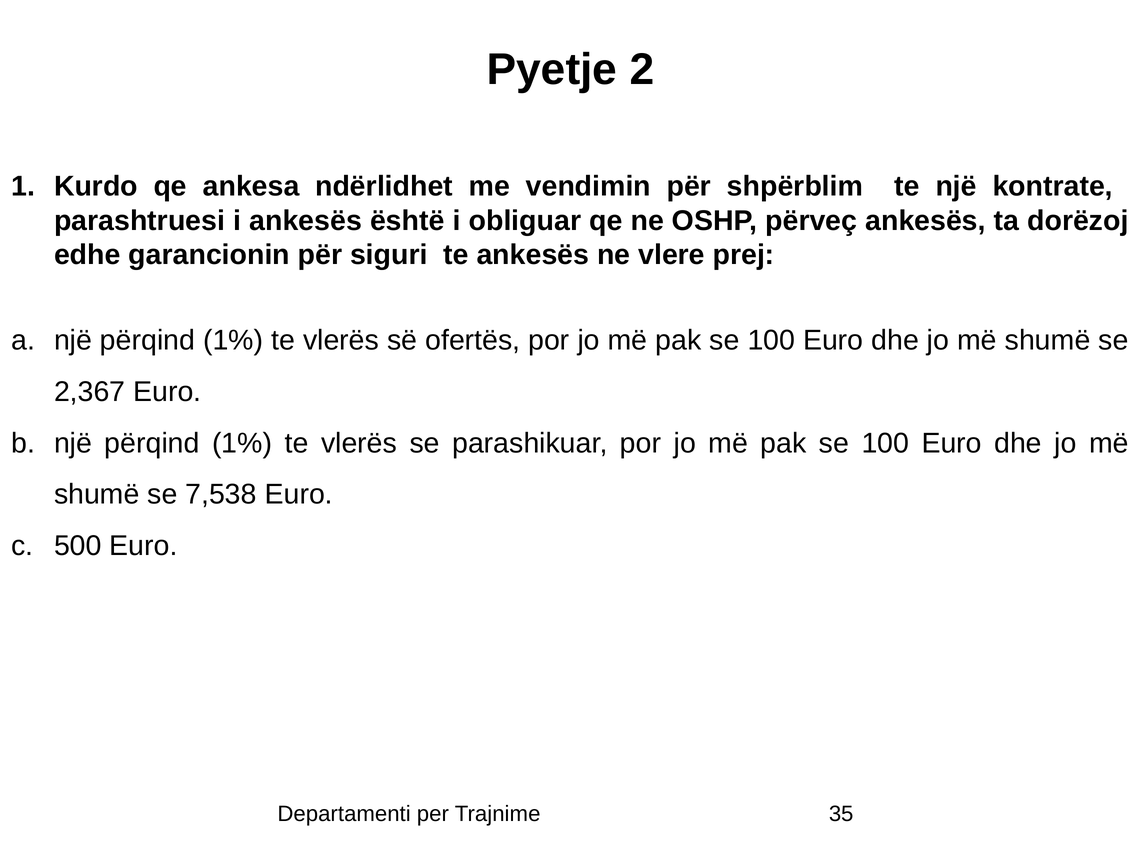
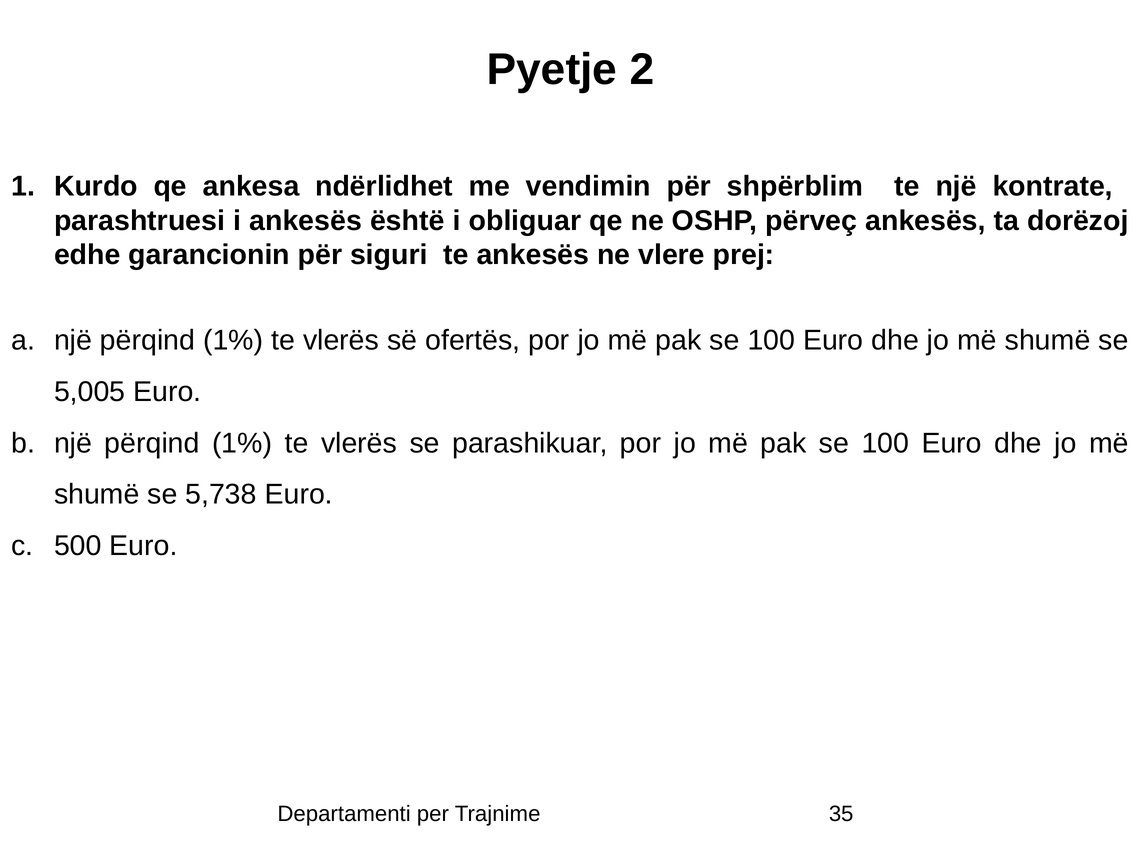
2,367: 2,367 -> 5,005 (90, 392)
7,538: 7,538 -> 5,738 (221, 494)
